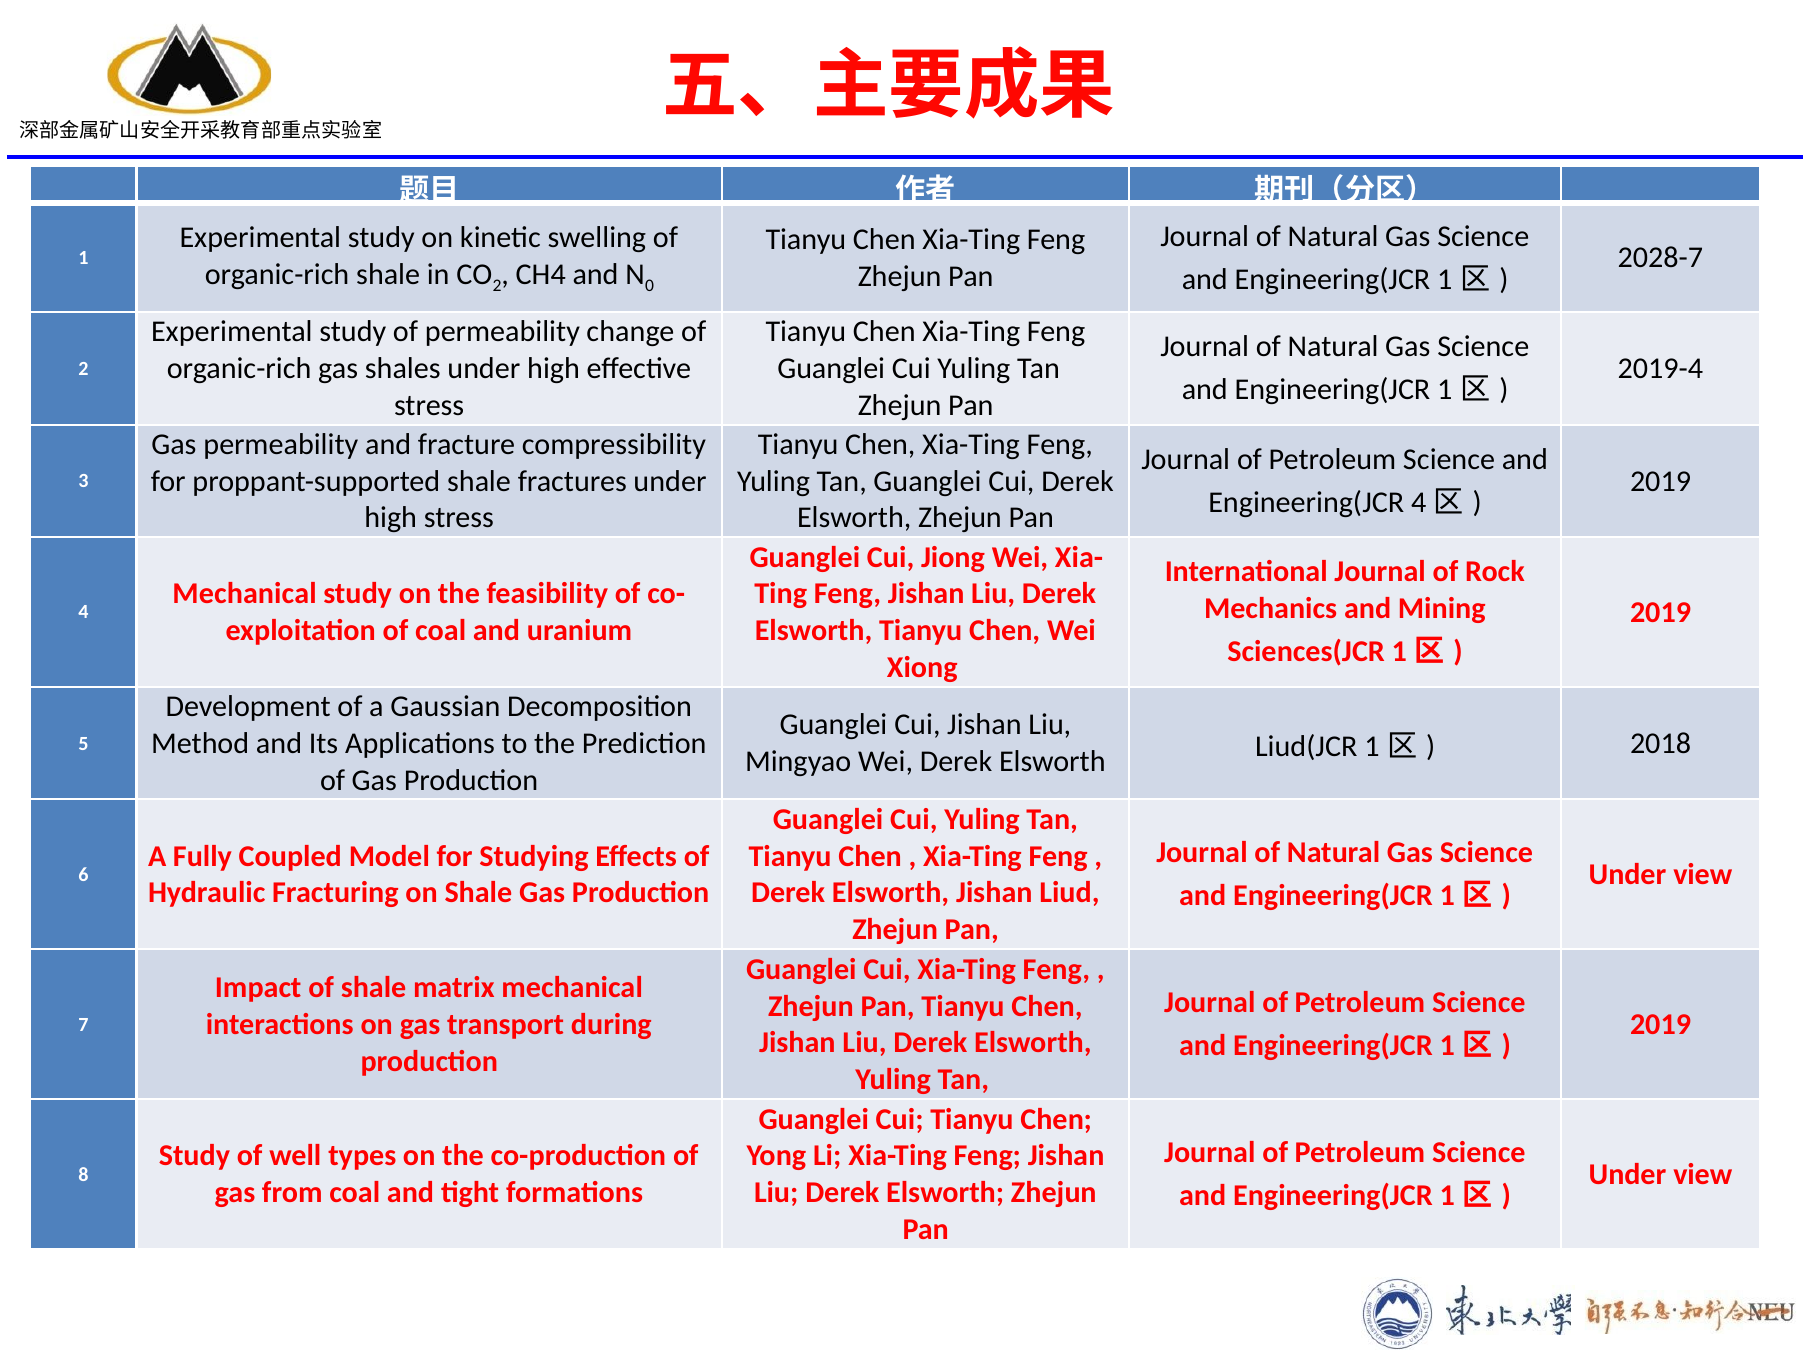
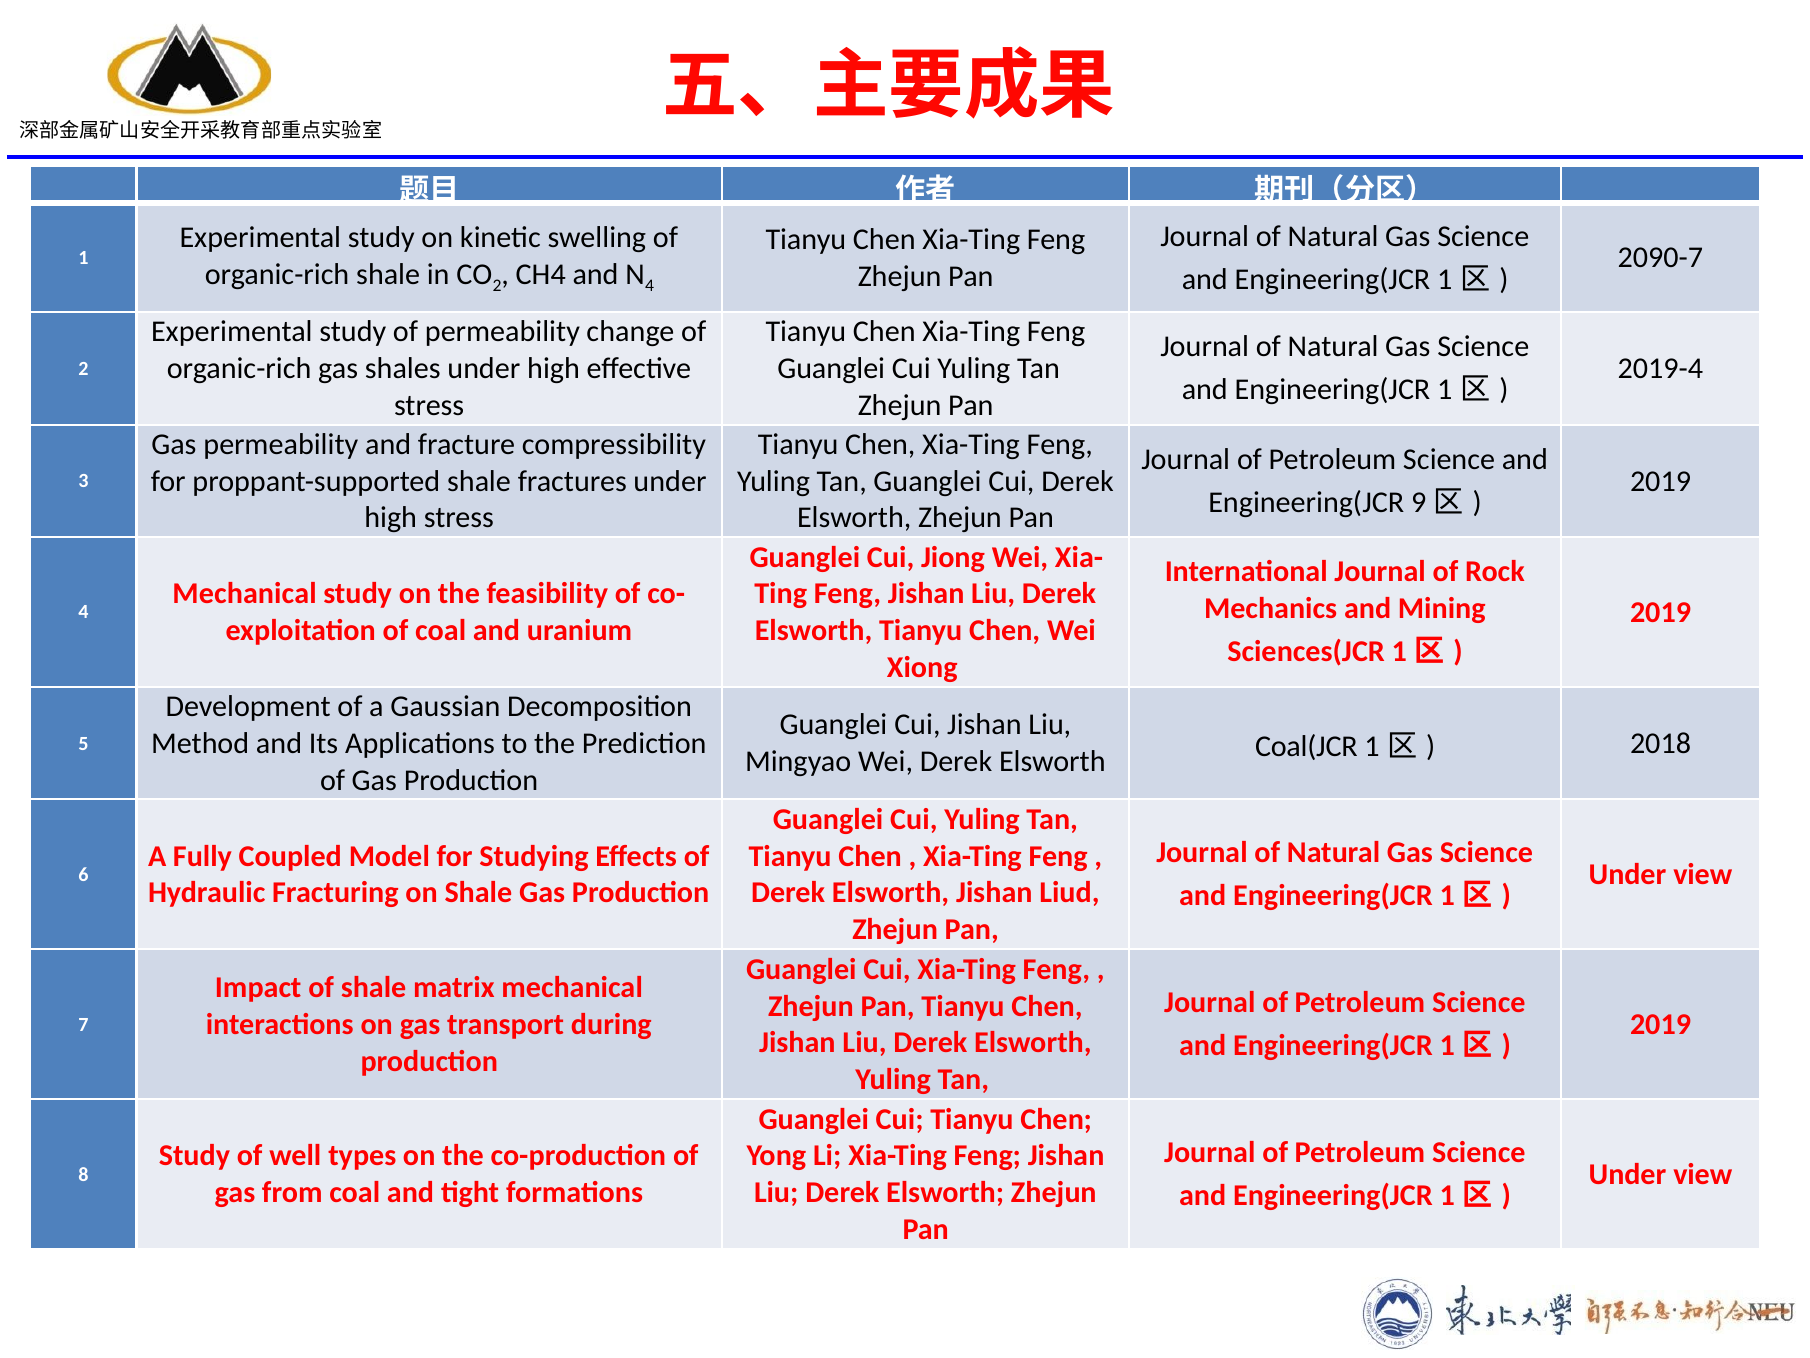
2028-7: 2028-7 -> 2090-7 (1660, 258)
0: 0 -> 4 (649, 286)
Engineering(JCR 4: 4 -> 9 (1419, 502)
Liud(JCR: Liud(JCR -> Coal(JCR (1306, 746)
